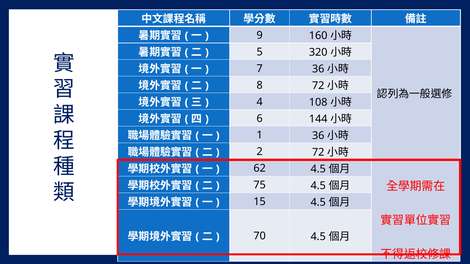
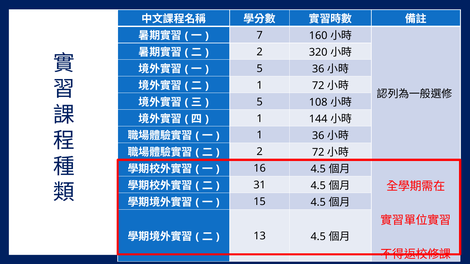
9: 9 -> 7 (260, 35)
5: 5 -> 2 (260, 52)
7: 7 -> 5 (260, 69)
8: 8 -> 1 (260, 85)
4: 4 -> 5 (260, 102)
6: 6 -> 1 (260, 119)
62: 62 -> 16 (260, 169)
75: 75 -> 31 (260, 185)
70: 70 -> 13 (260, 236)
